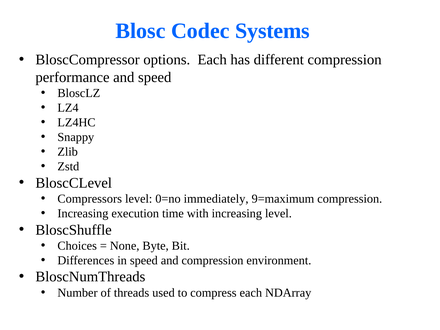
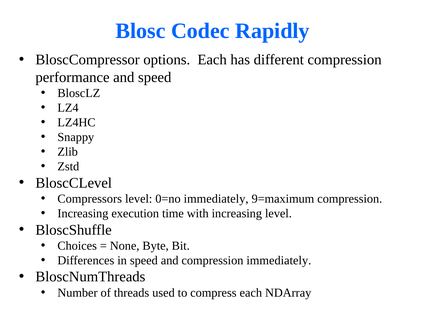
Systems: Systems -> Rapidly (272, 31)
compression environment: environment -> immediately (279, 260)
